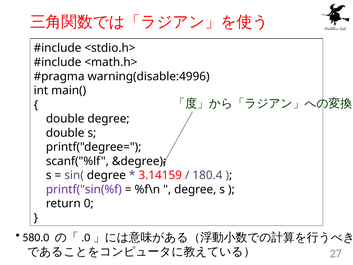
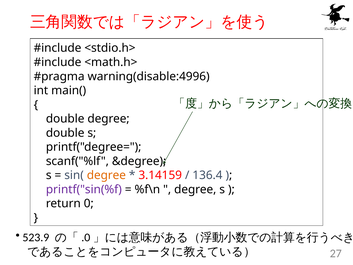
degree colour: black -> orange (106, 175)
180.4: 180.4 -> 136.4 (207, 175)
580.0: 580.0 -> 523.9 (36, 237)
